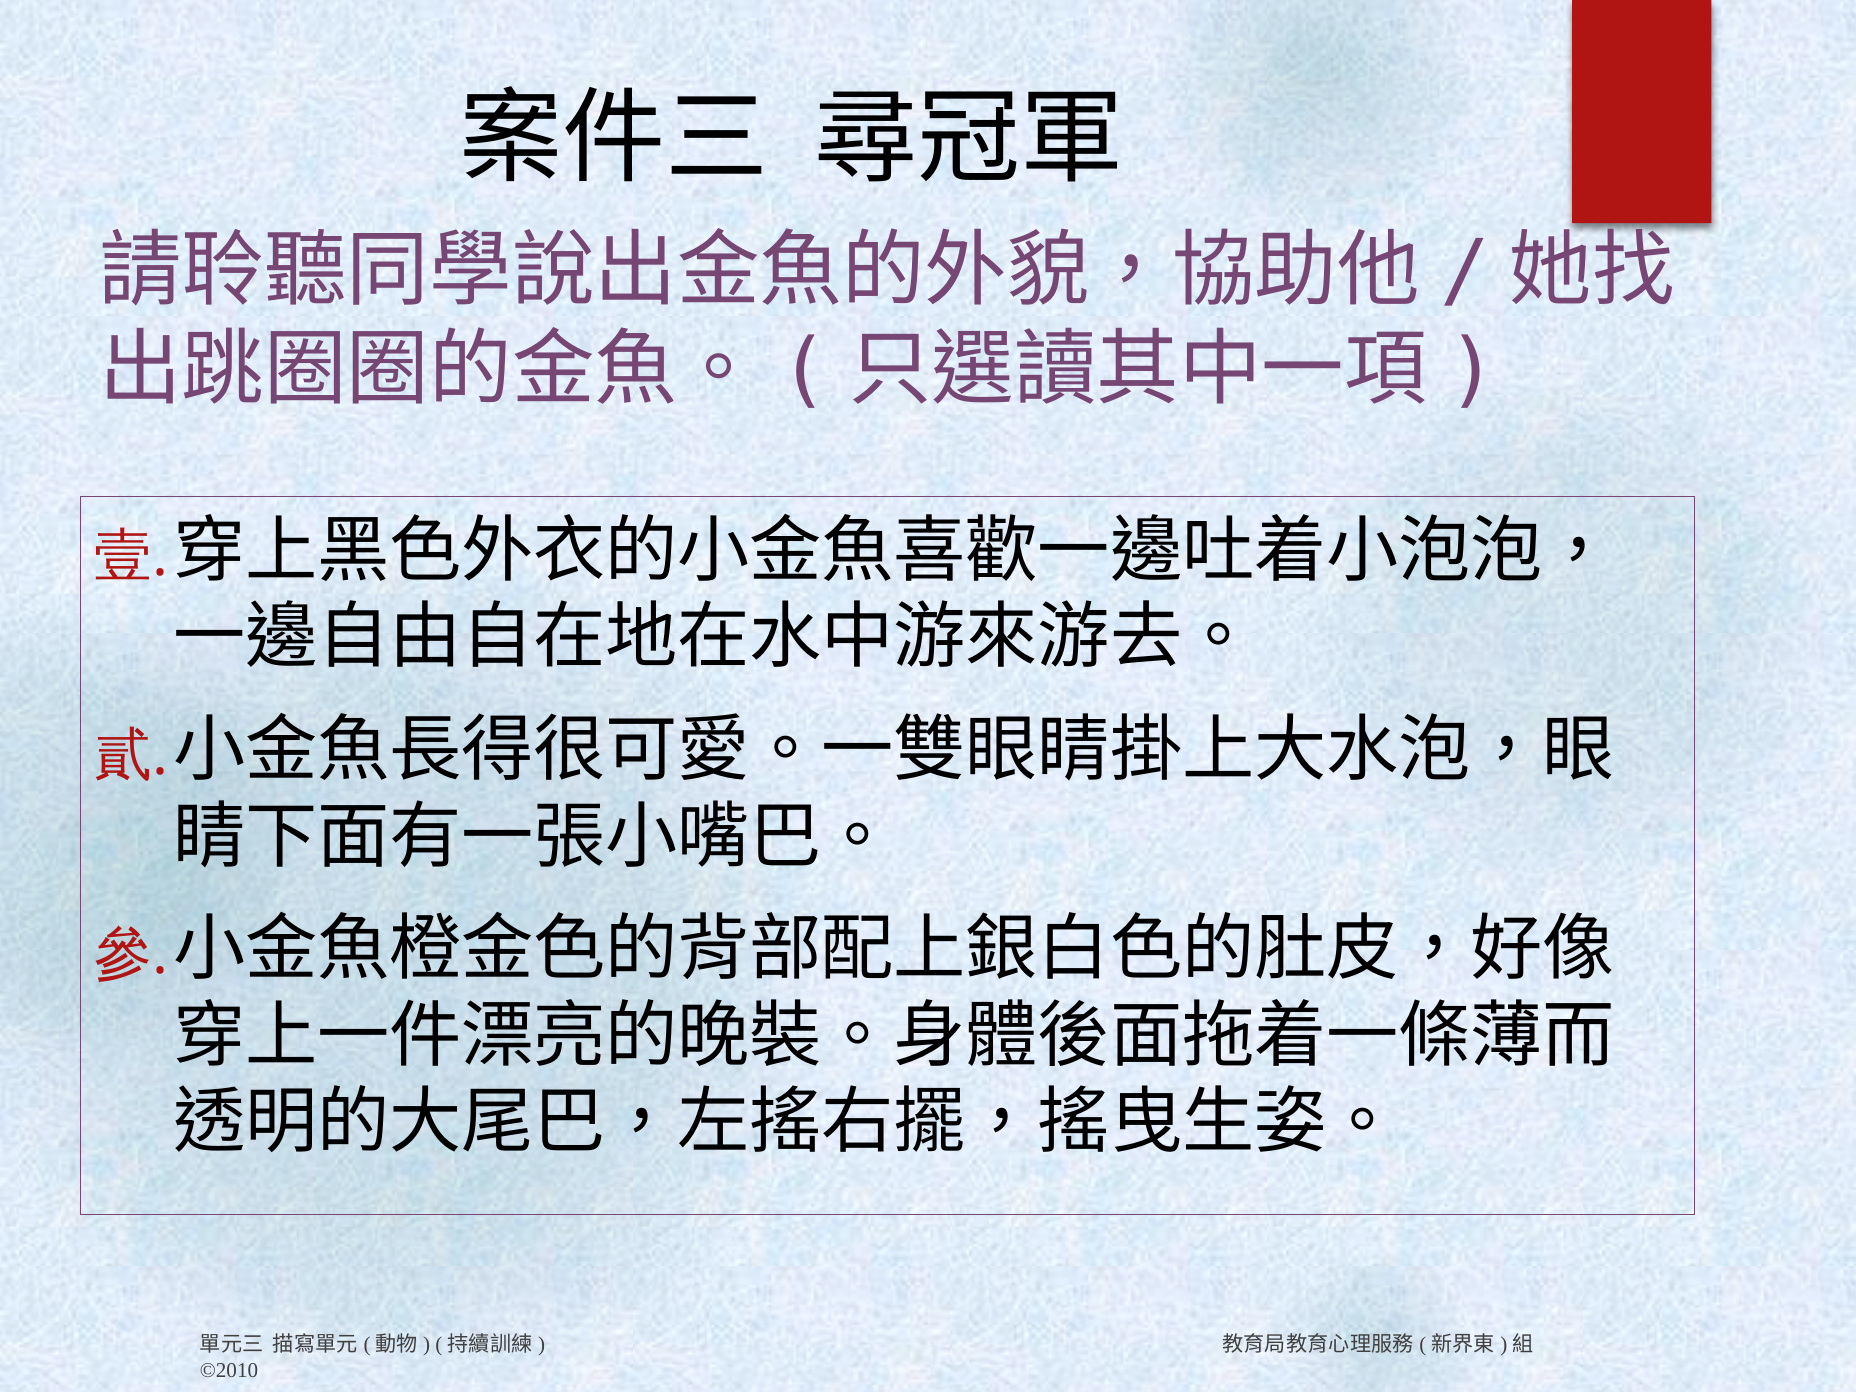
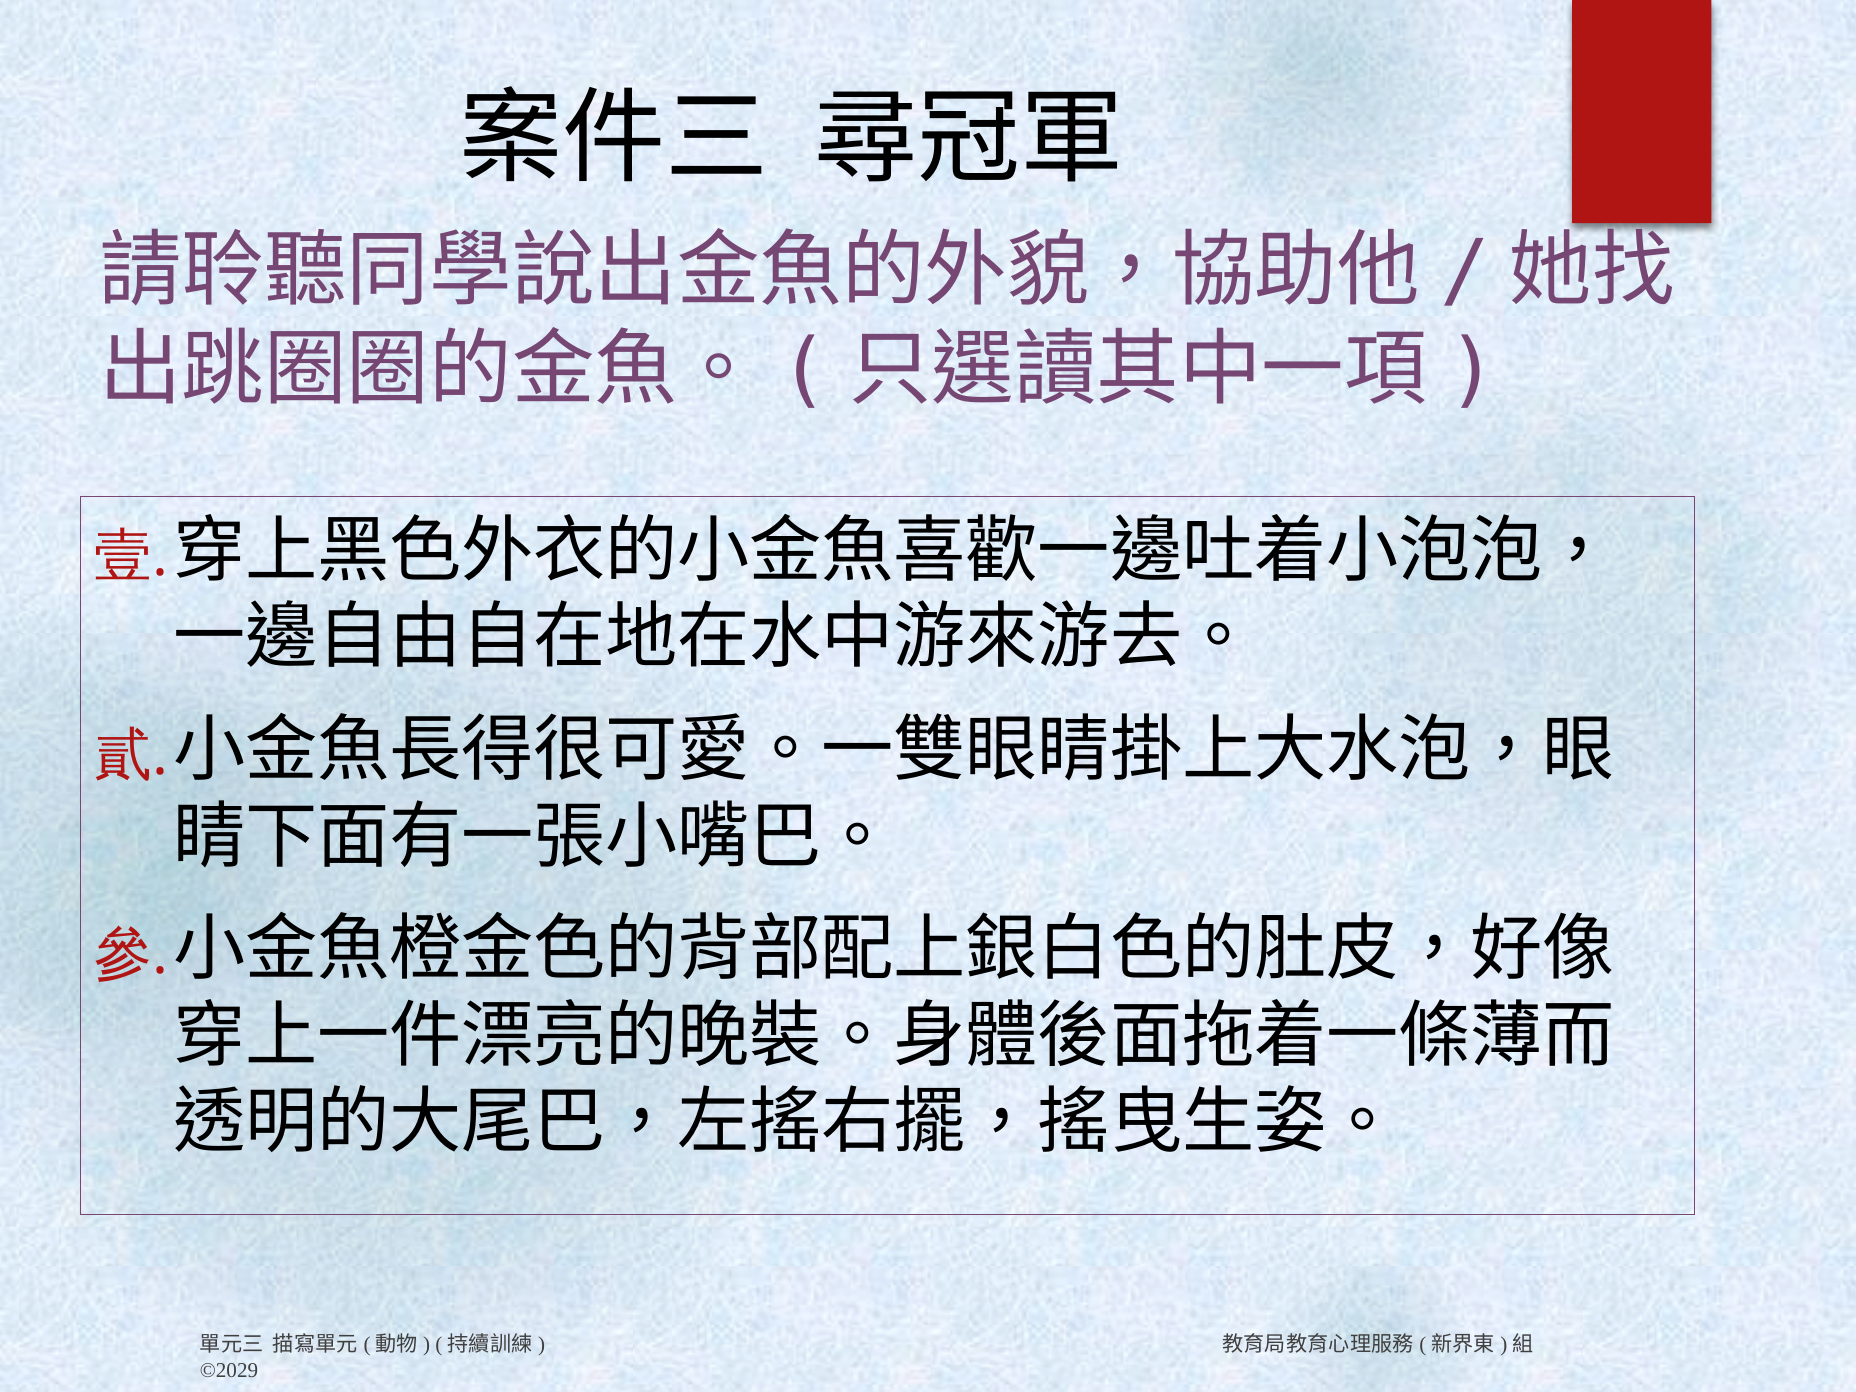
©2010: ©2010 -> ©2029 (229, 1370)
